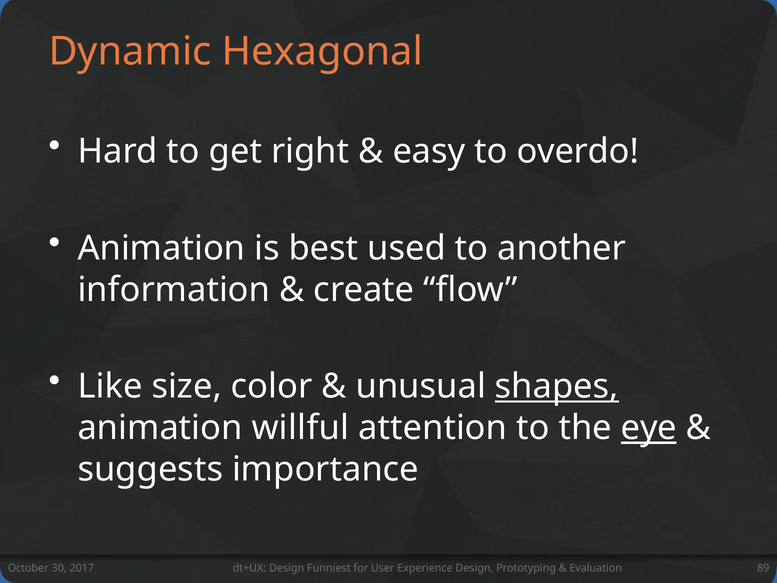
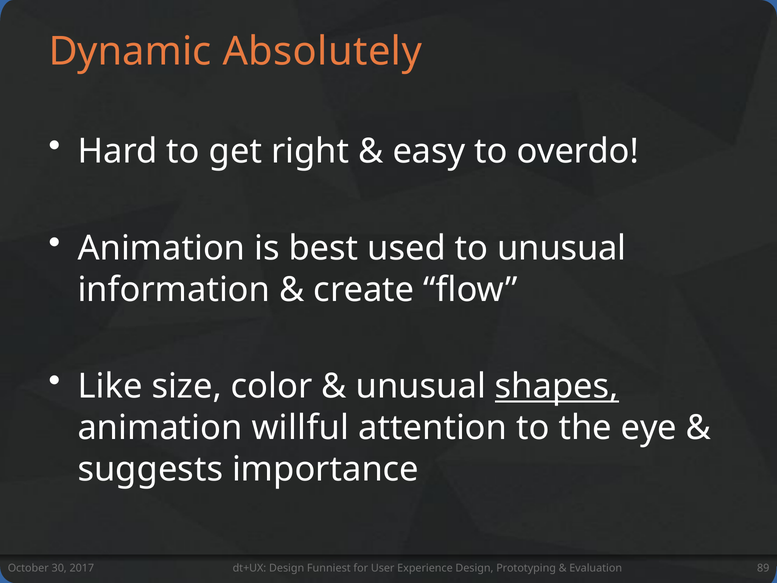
Hexagonal: Hexagonal -> Absolutely (322, 51)
to another: another -> unusual (562, 248)
eye underline: present -> none (649, 428)
